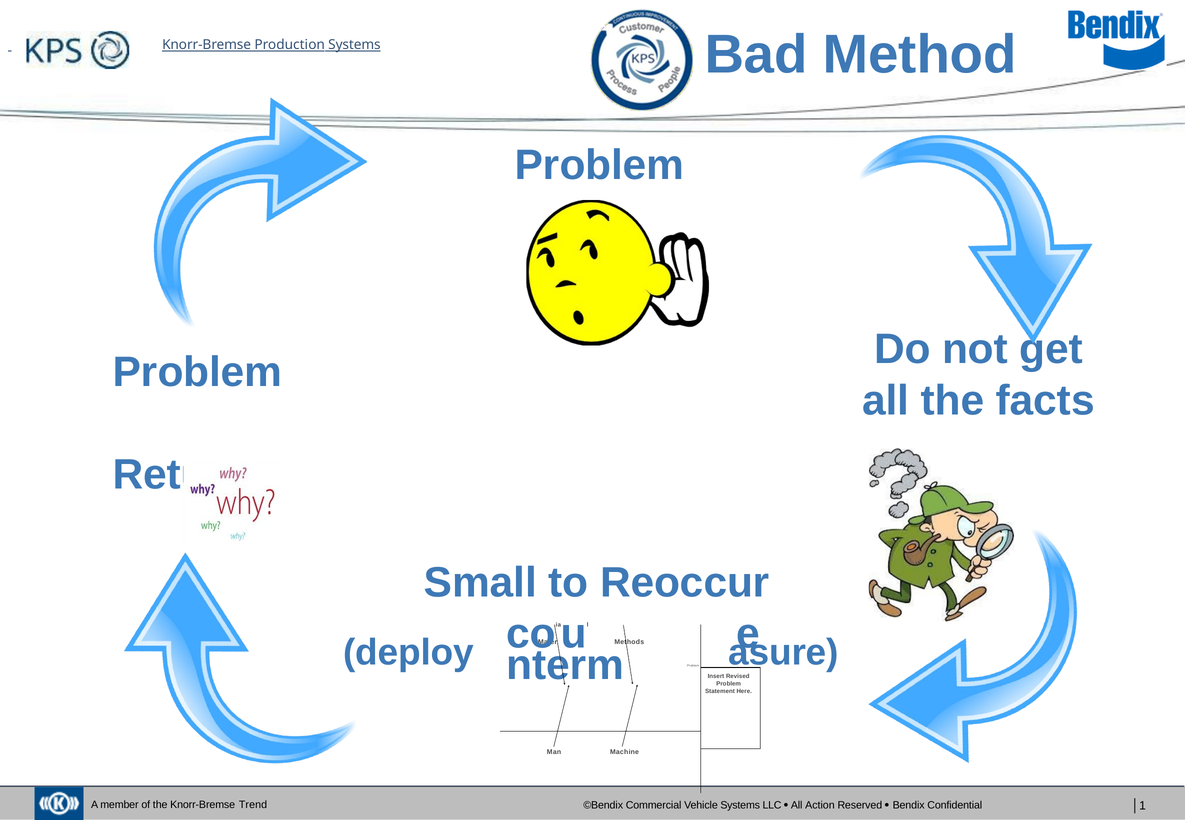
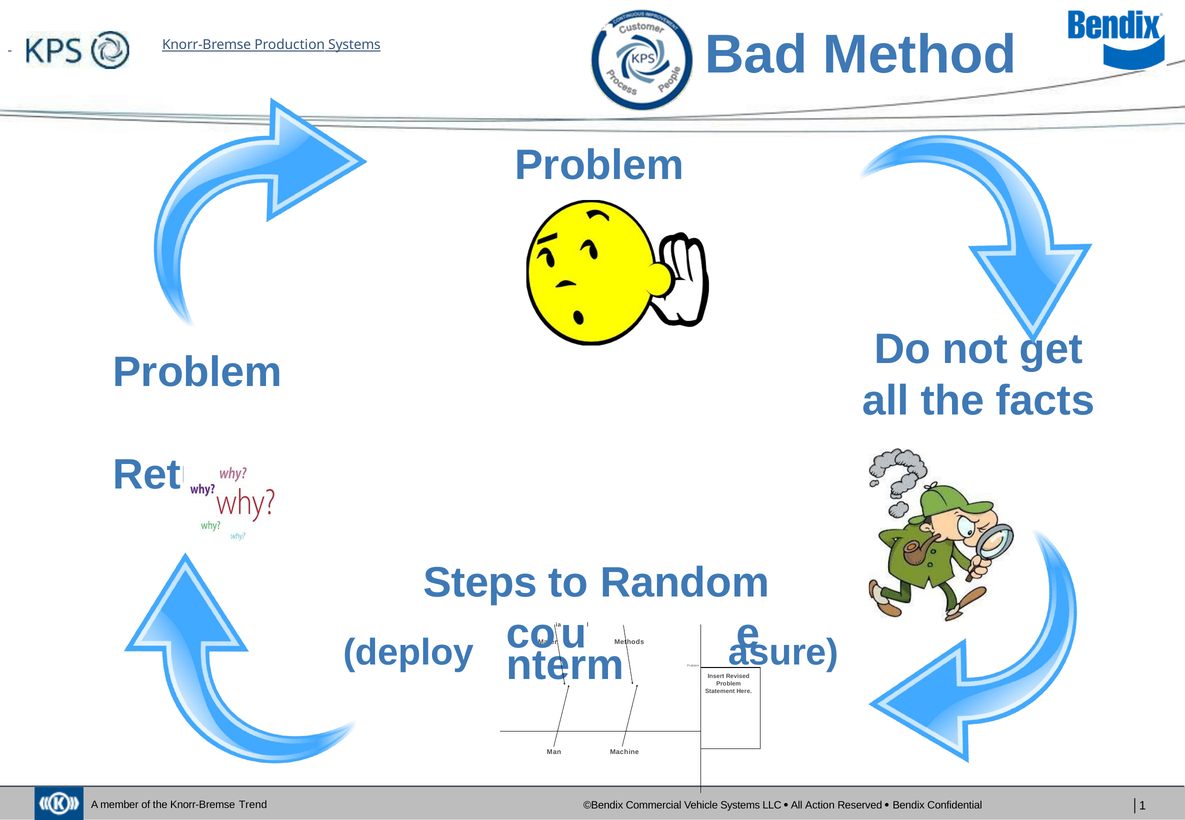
Small: Small -> Steps (481, 583)
Reoccur: Reoccur -> Random (685, 583)
